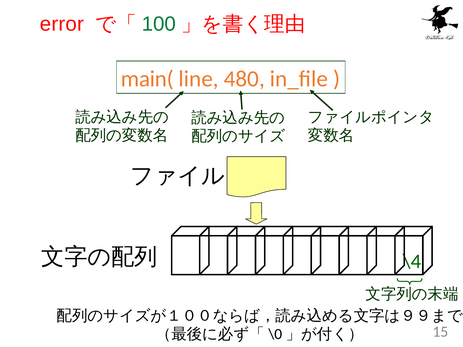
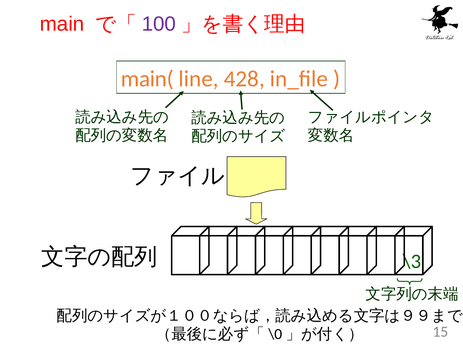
error: error -> main (62, 24)
100 colour: green -> purple (159, 24)
480: 480 -> 428 (244, 79)
\4: \4 -> \3 (412, 262)
